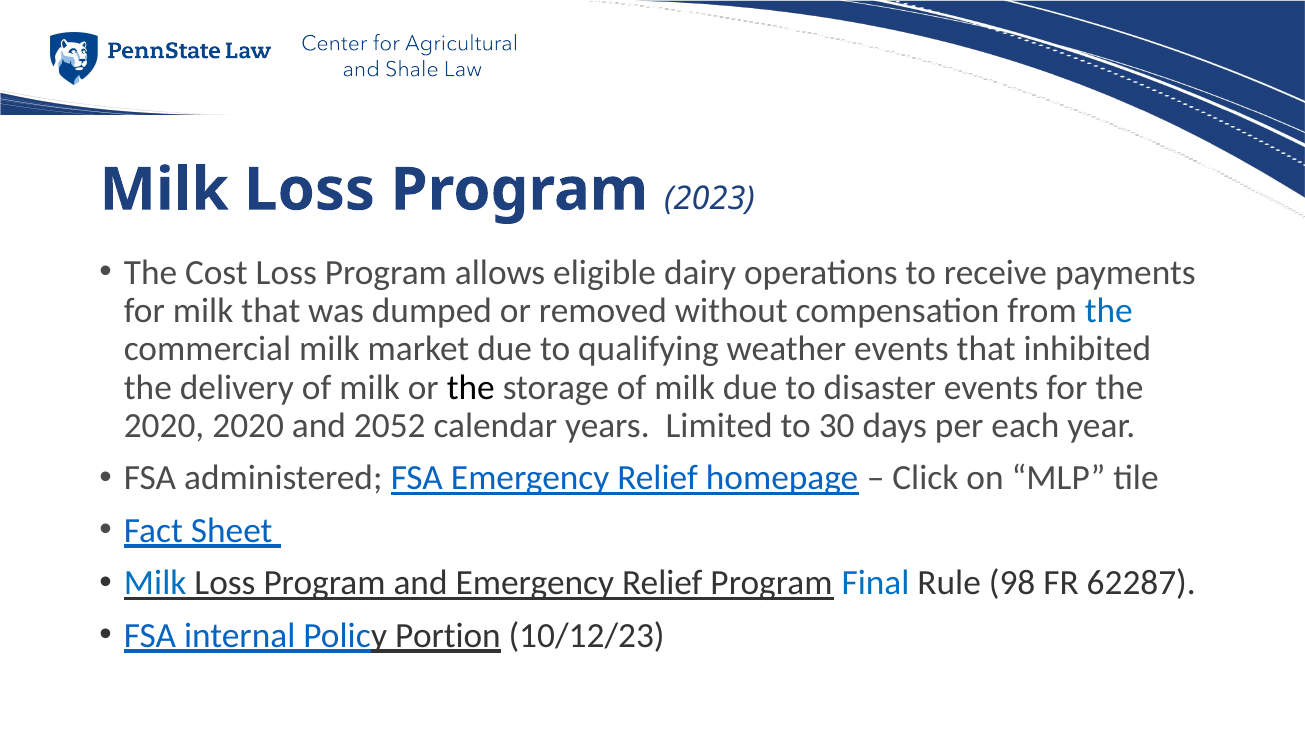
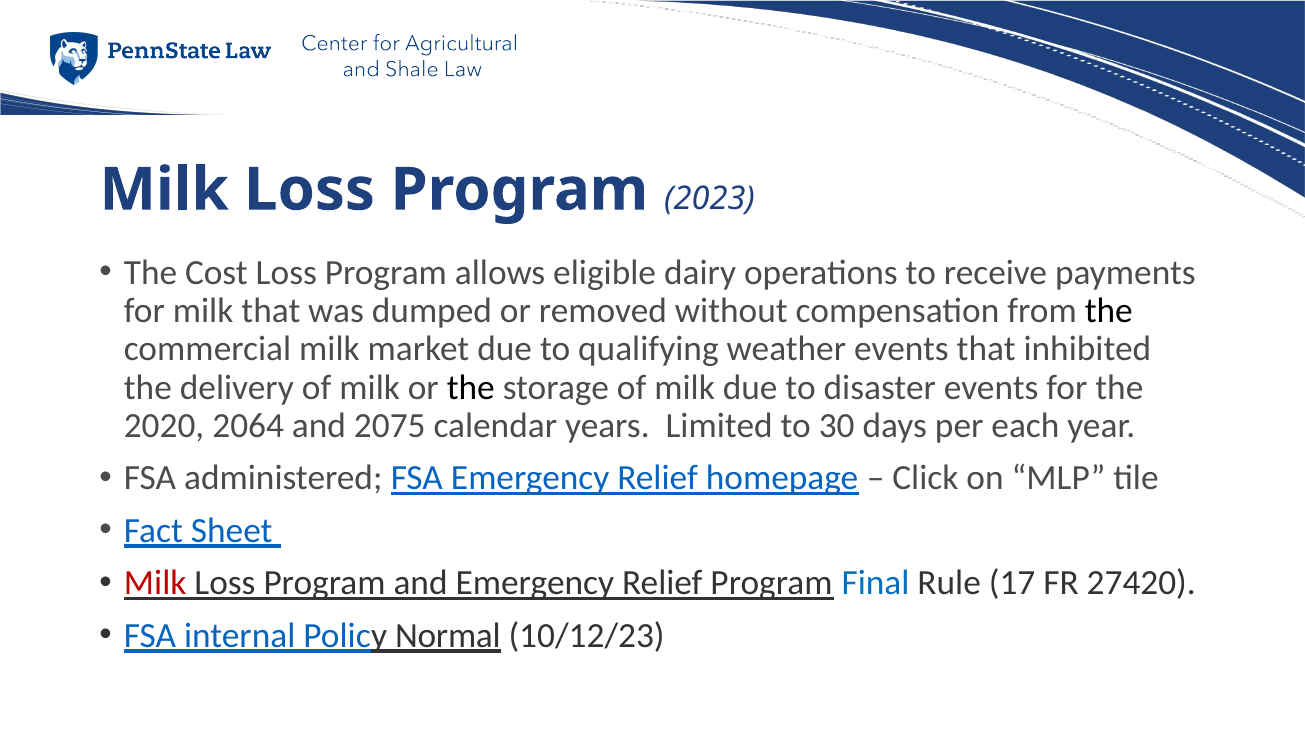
the colour: blue -> black (1109, 311)
2020 2020: 2020 -> 2064 (248, 426)
2052: 2052 -> 2075 (390, 426)
Milk colour: blue -> red (155, 583)
98: 98 -> 17 (1012, 583)
62287: 62287 -> 27420 (1141, 583)
Portion: Portion -> Normal (448, 636)
